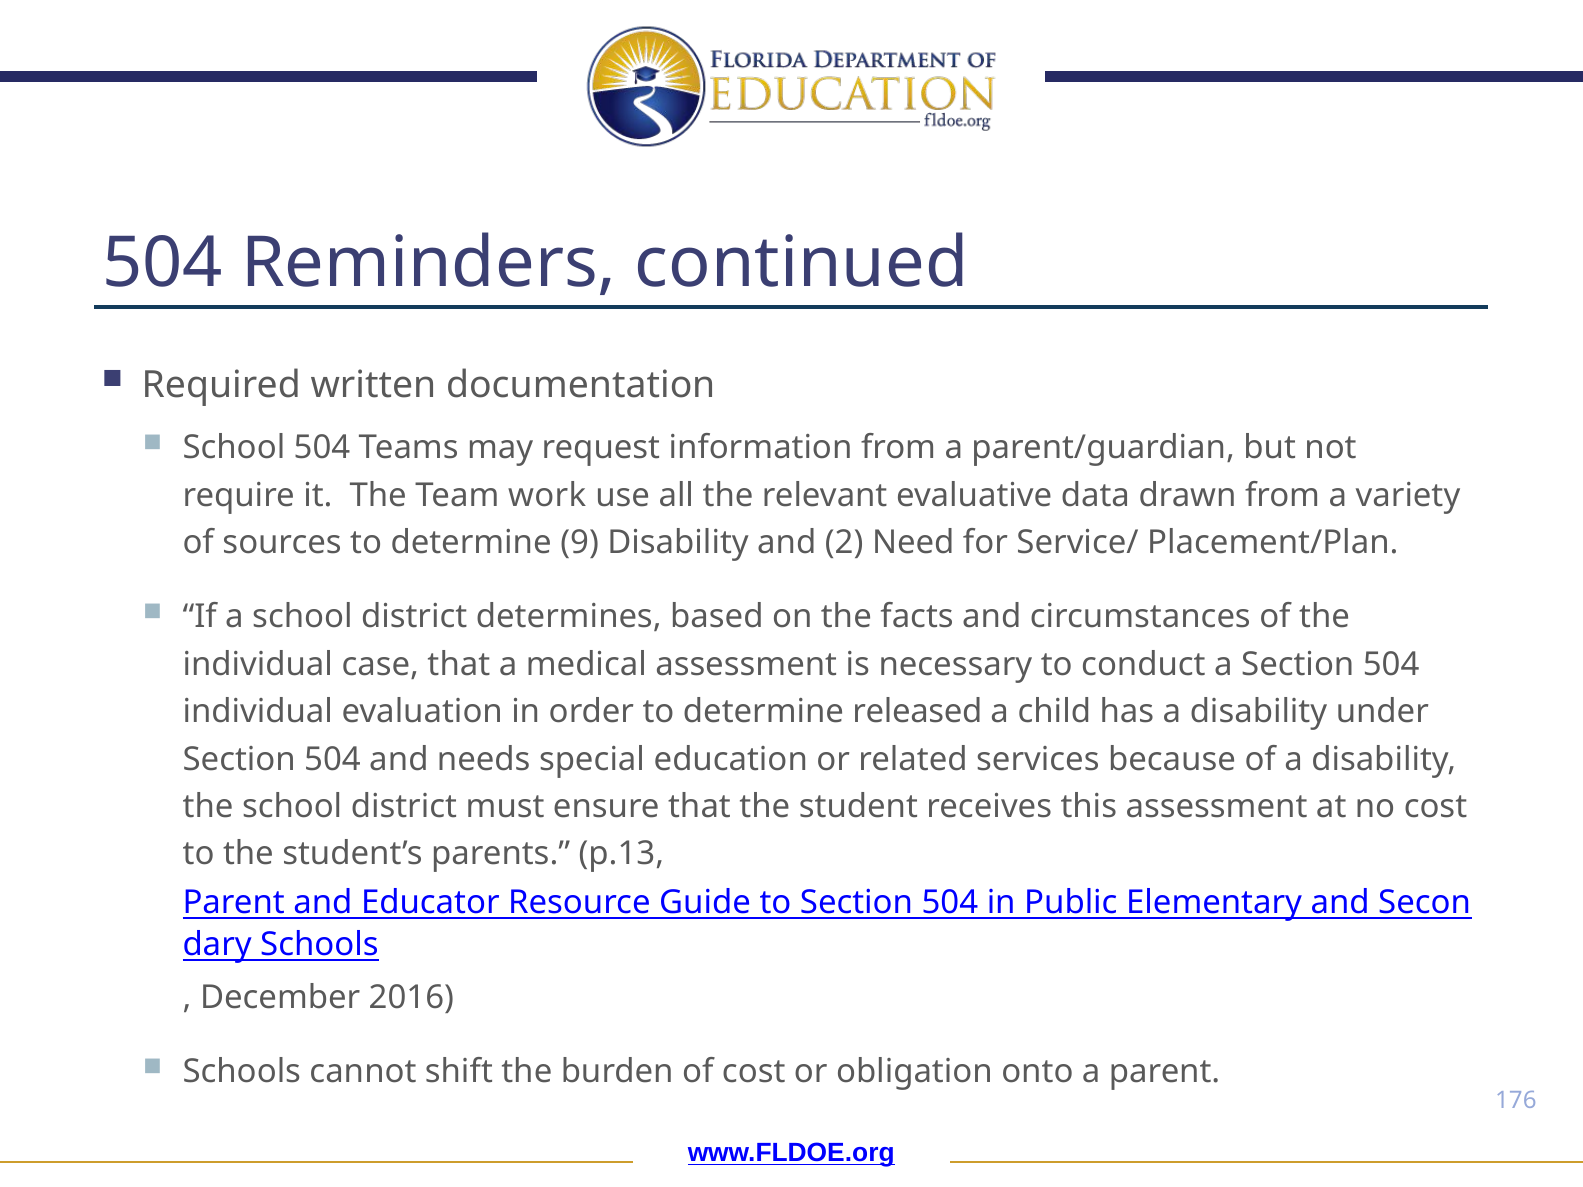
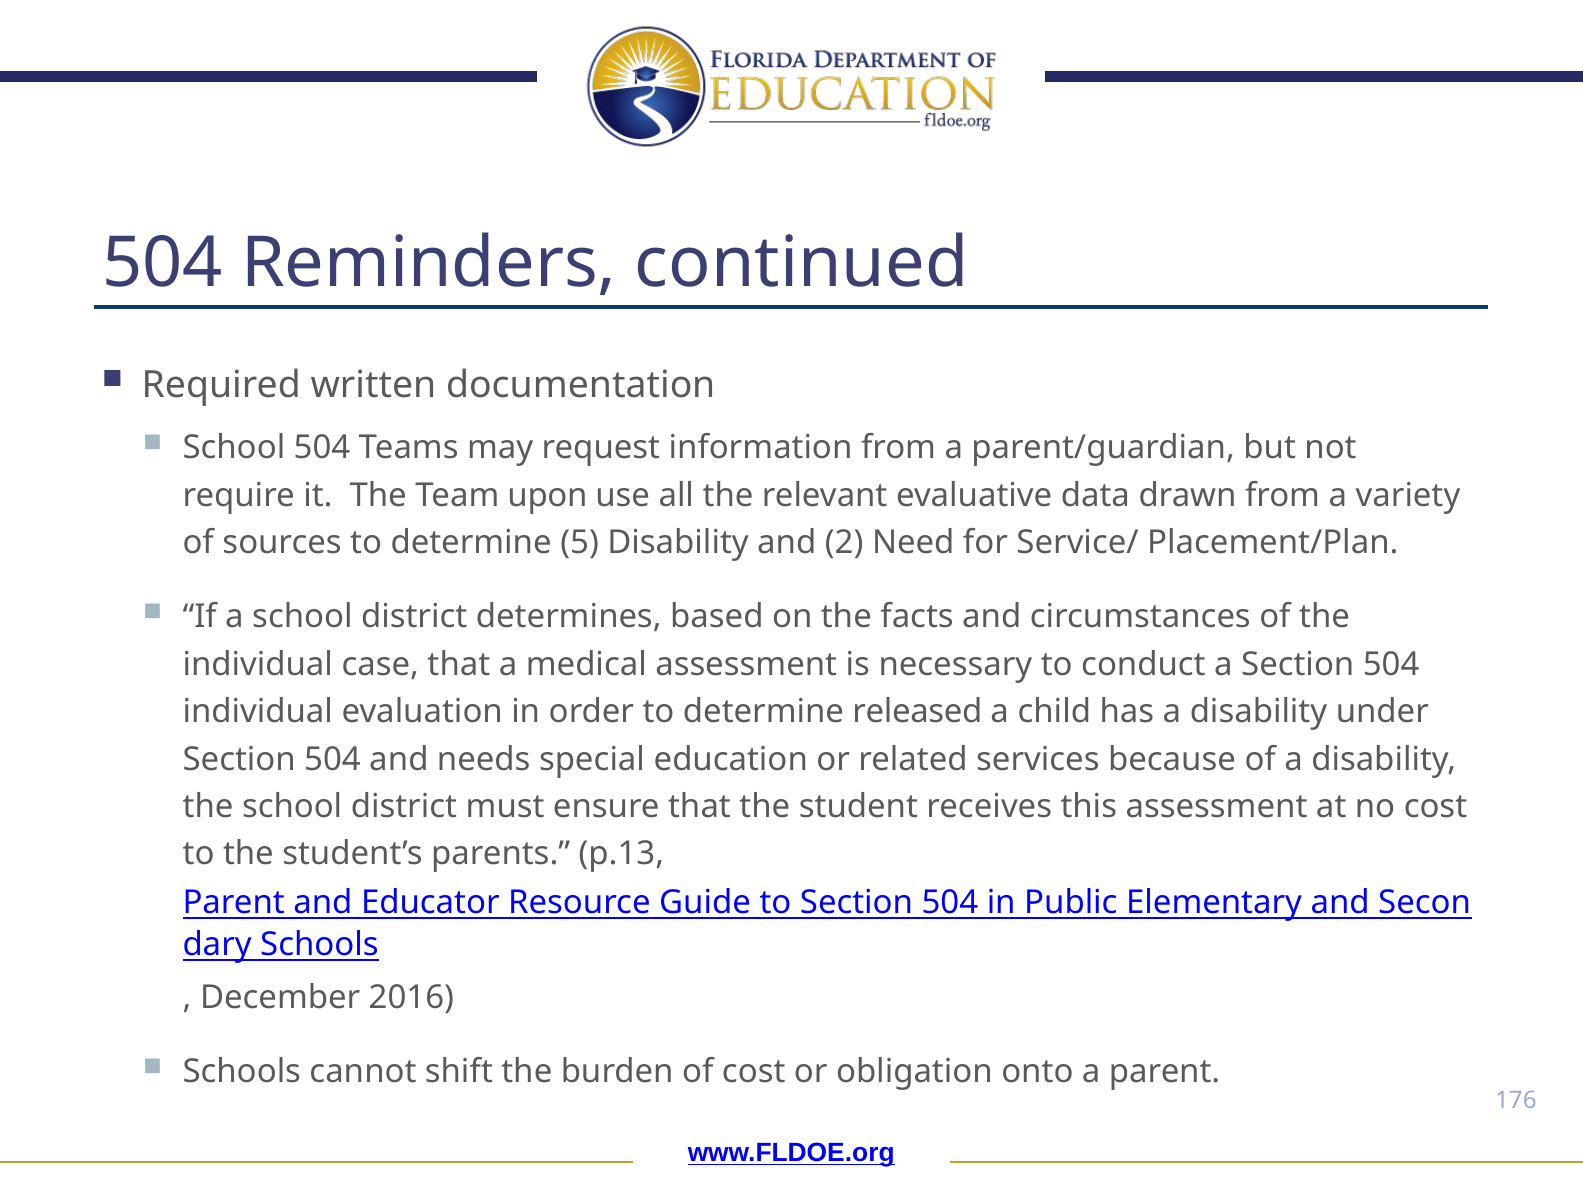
work: work -> upon (547, 495)
9: 9 -> 5 (580, 543)
